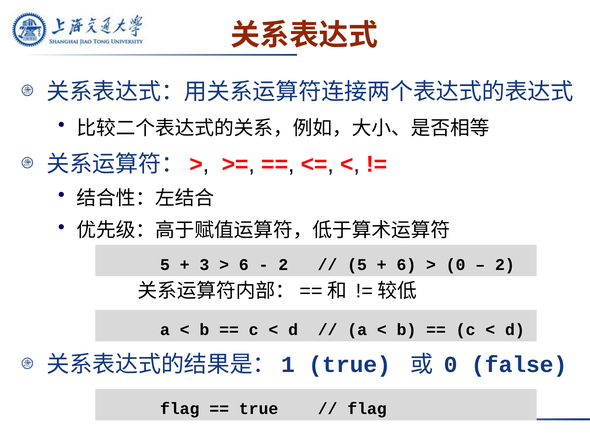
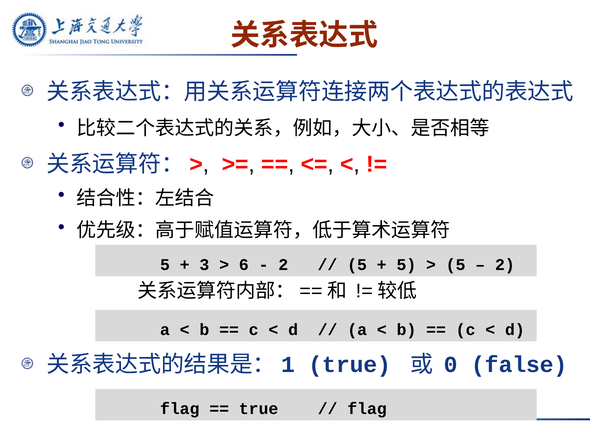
6: 6 -> 5 (406, 264)
0: 0 -> 5 (456, 264)
